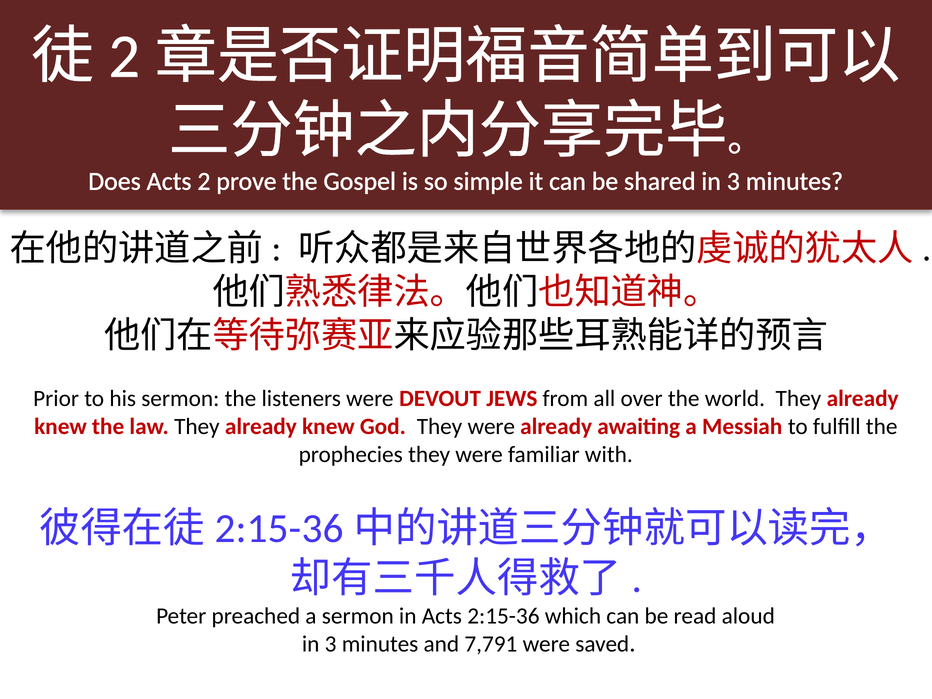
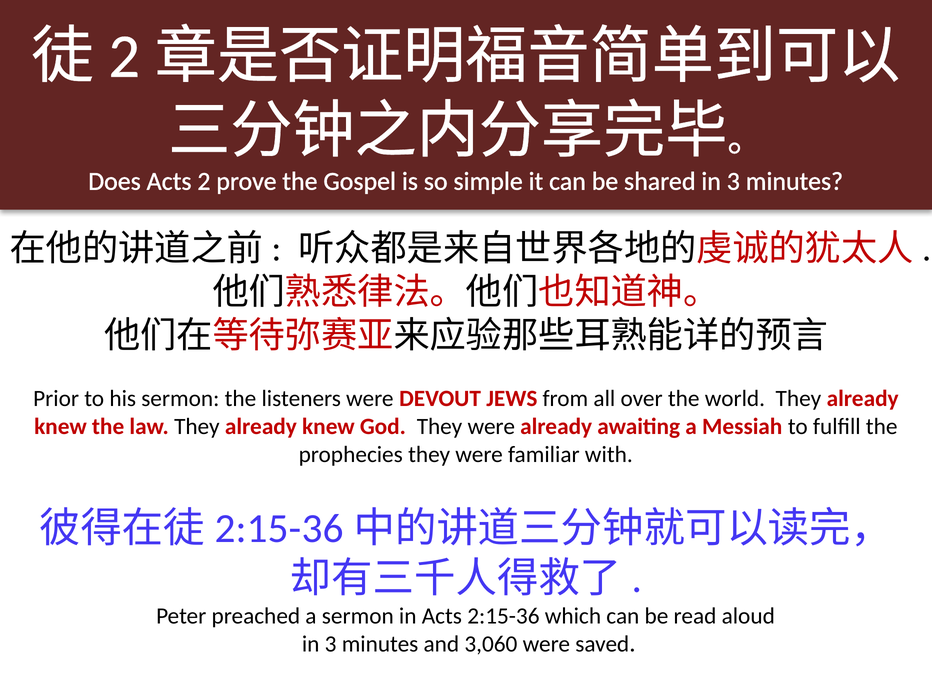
7,791: 7,791 -> 3,060 (491, 644)
